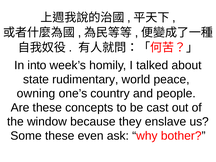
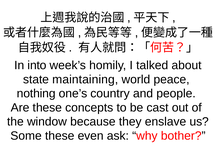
rudimentary: rudimentary -> maintaining (85, 79)
owning: owning -> nothing (36, 93)
